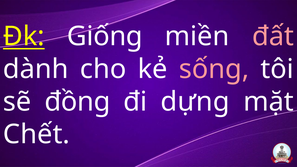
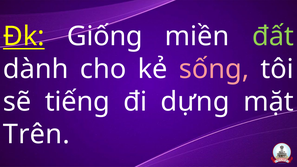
đất colour: pink -> light green (273, 36)
đồng: đồng -> tiếng (77, 102)
Chết: Chết -> Trên (36, 134)
